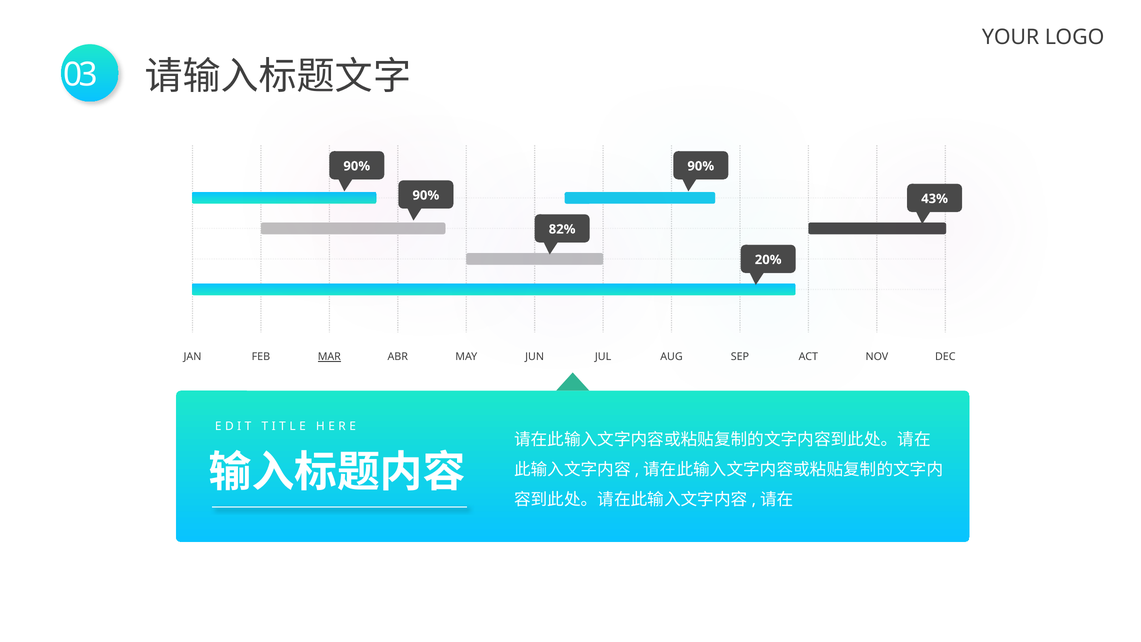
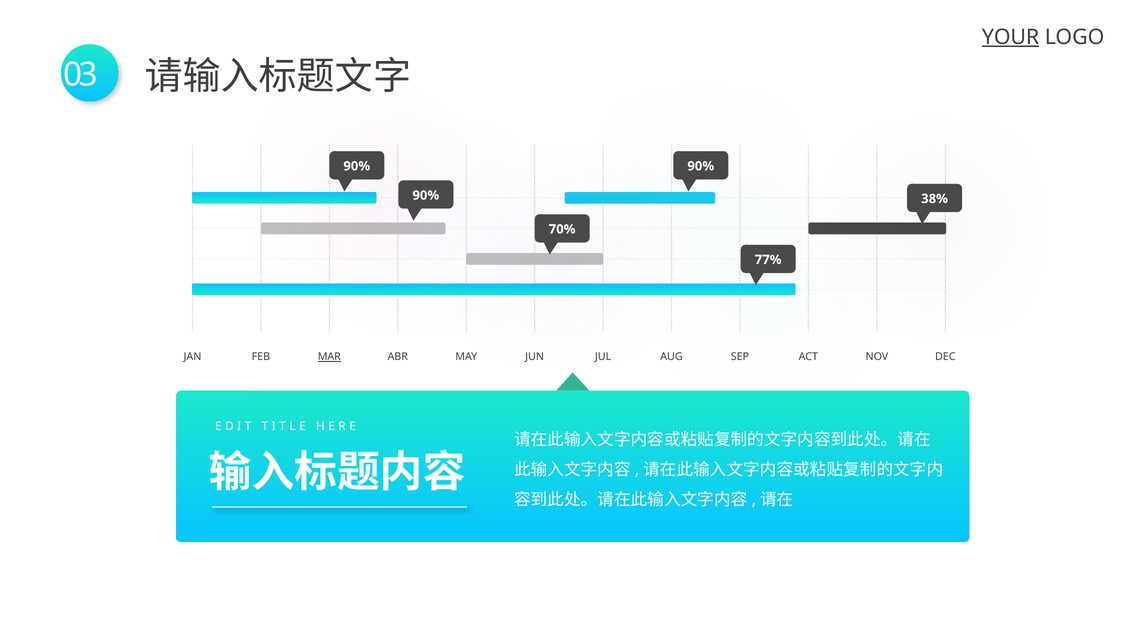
YOUR underline: none -> present (1011, 37)
43%: 43% -> 38% (935, 199)
82%: 82% -> 70% (562, 229)
20%: 20% -> 77% (768, 260)
